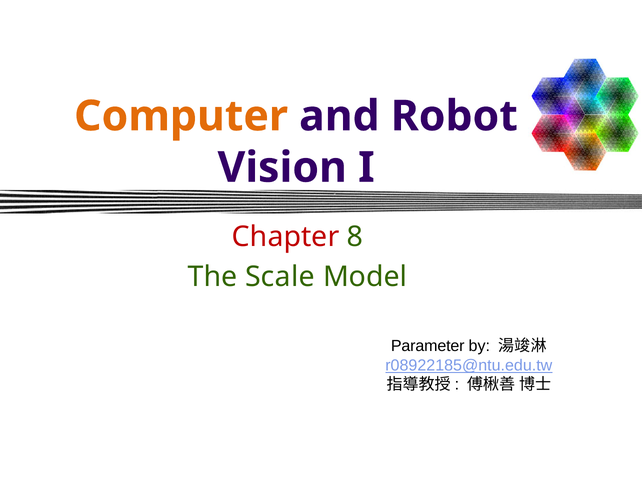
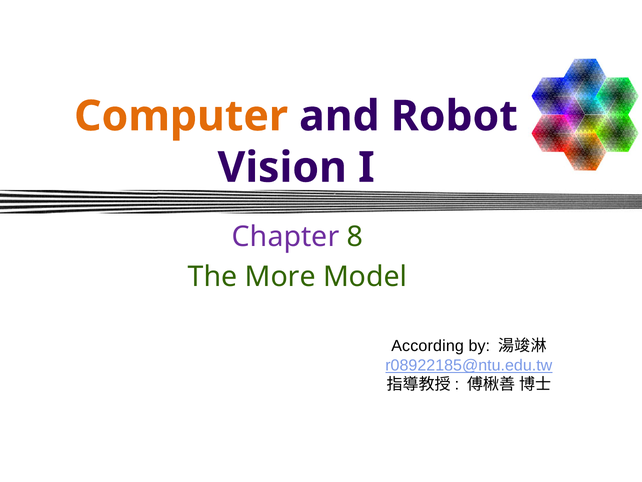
Chapter colour: red -> purple (286, 236)
Scale: Scale -> More (280, 276)
Parameter: Parameter -> According (428, 346)
